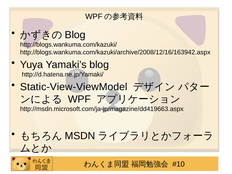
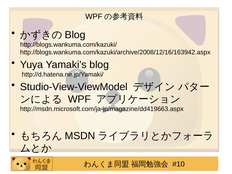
Static-View-ViewModel: Static-View-ViewModel -> Studio-View-ViewModel (74, 87)
